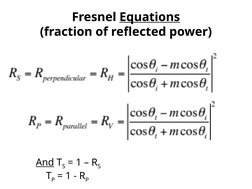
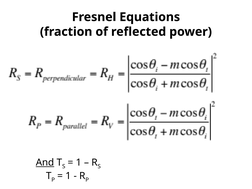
Equations underline: present -> none (150, 17)
